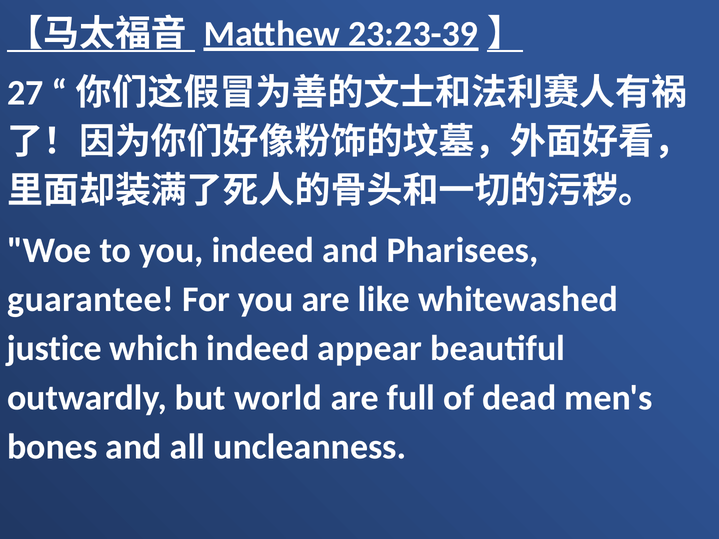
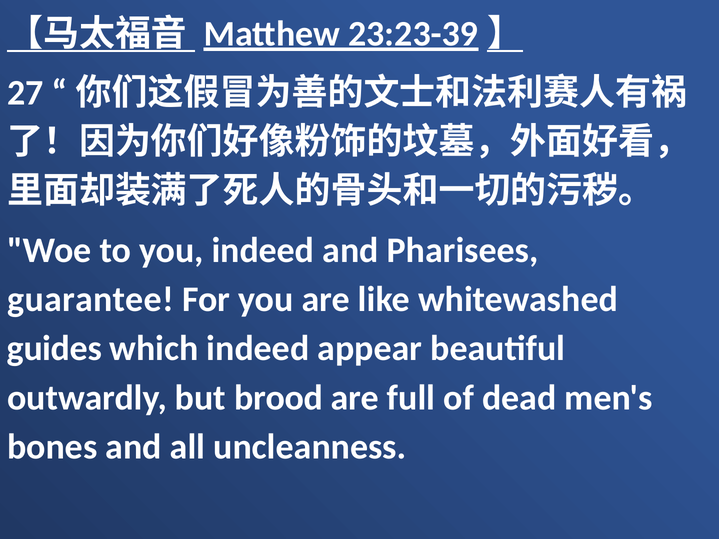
justice: justice -> guides (54, 349)
world: world -> brood (278, 398)
